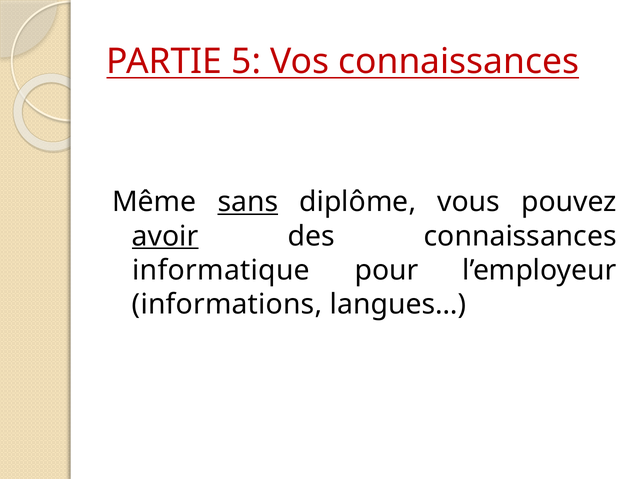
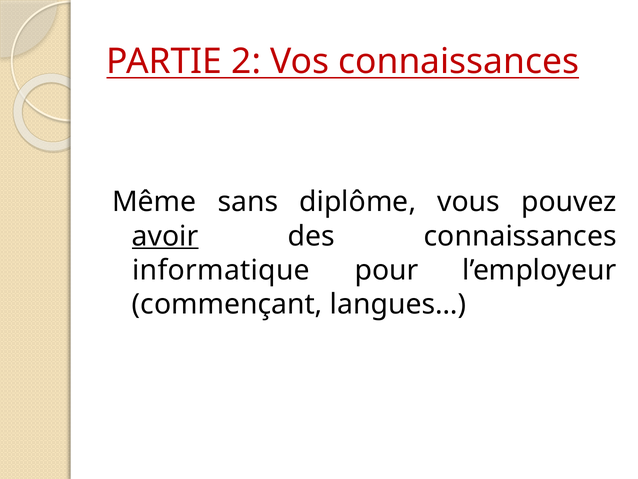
5: 5 -> 2 (246, 61)
sans underline: present -> none (248, 202)
informations: informations -> commençant (227, 304)
